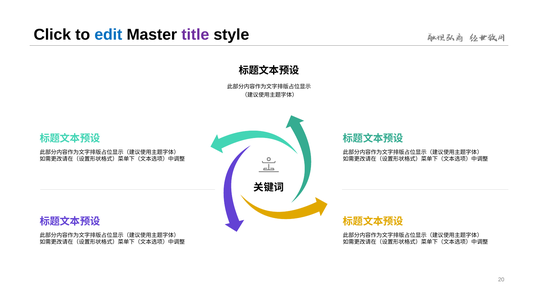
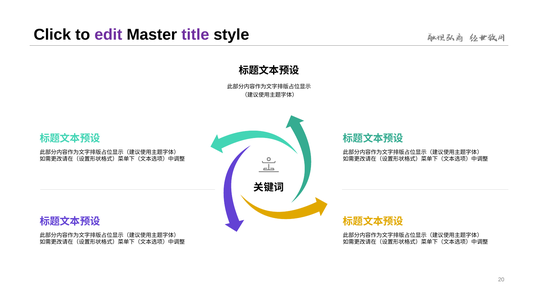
edit colour: blue -> purple (108, 35)
